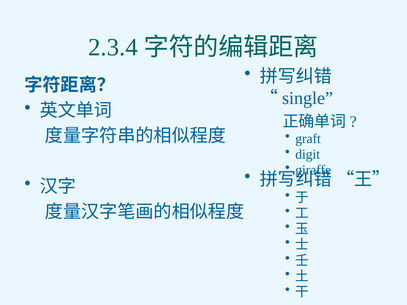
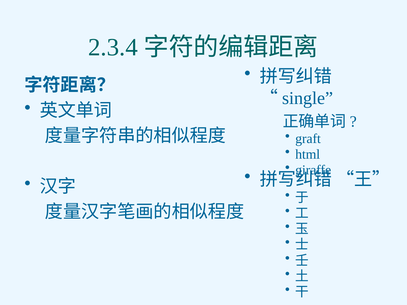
digit: digit -> html (308, 154)
